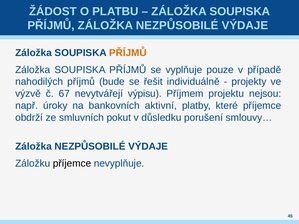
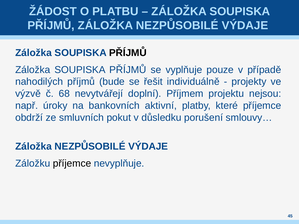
PŘÍJMŮ colour: orange -> black (128, 53)
67: 67 -> 68 (64, 94)
výpisu: výpisu -> doplní (145, 94)
